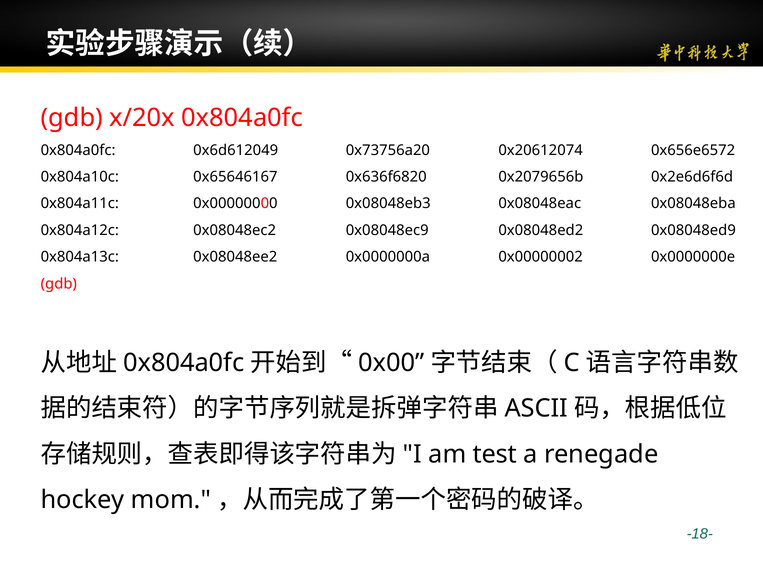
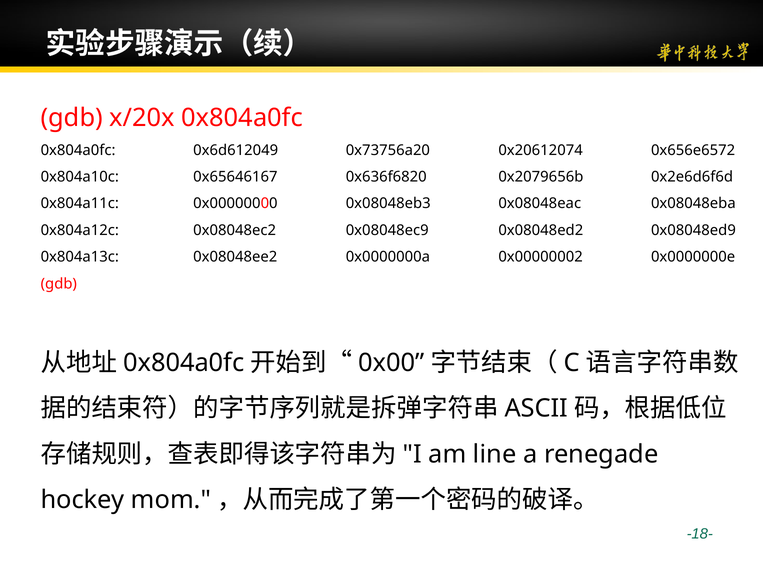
test: test -> line (495, 454)
